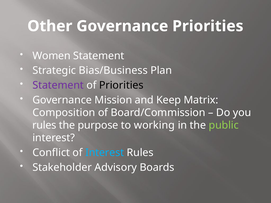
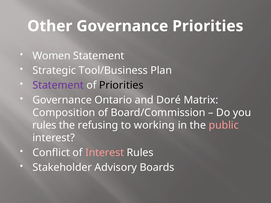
Bias/Business: Bias/Business -> Tool/Business (113, 71)
Mission: Mission -> Ontario (113, 100)
Keep: Keep -> Doré (169, 100)
purpose: purpose -> refusing (98, 125)
public colour: light green -> pink (224, 125)
Interest colour: light blue -> pink (105, 153)
